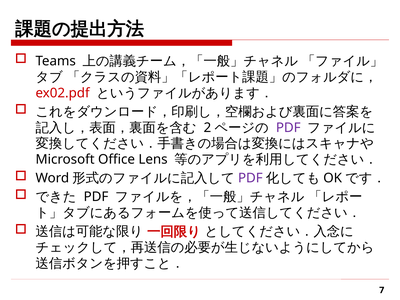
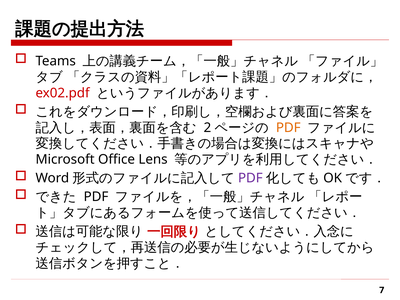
PDF colour: purple -> orange (288, 128)
